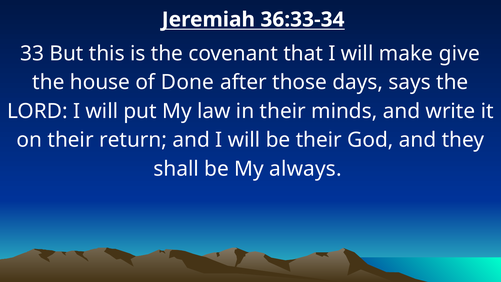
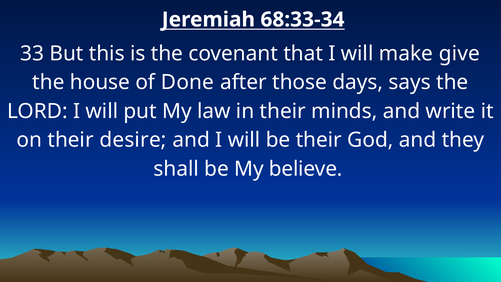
36:33-34: 36:33-34 -> 68:33-34 (302, 20)
return: return -> desire (133, 140)
always: always -> believe (306, 169)
